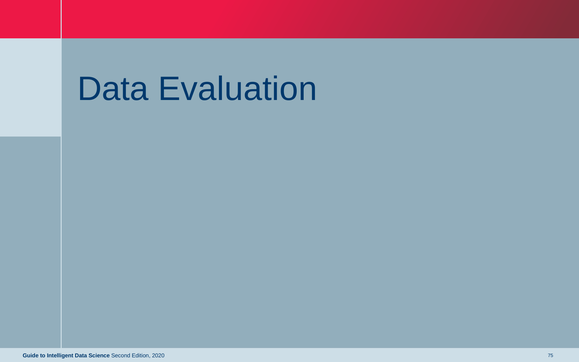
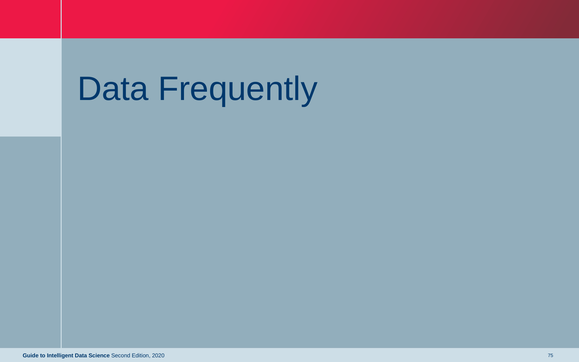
Evaluation: Evaluation -> Frequently (238, 89)
